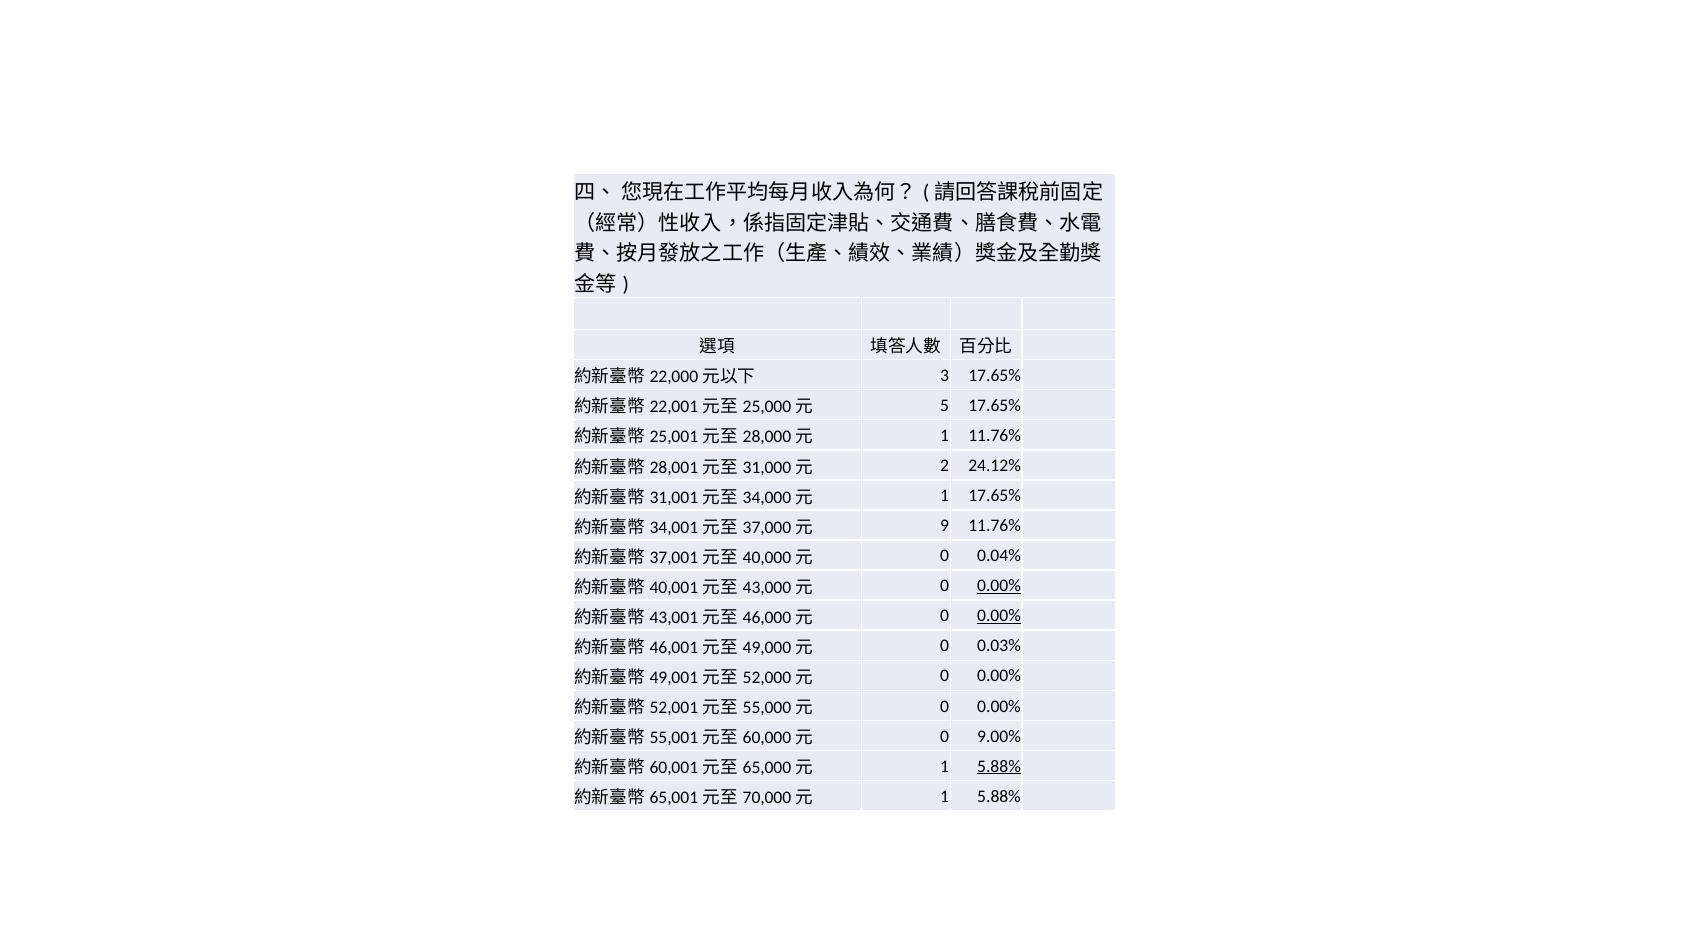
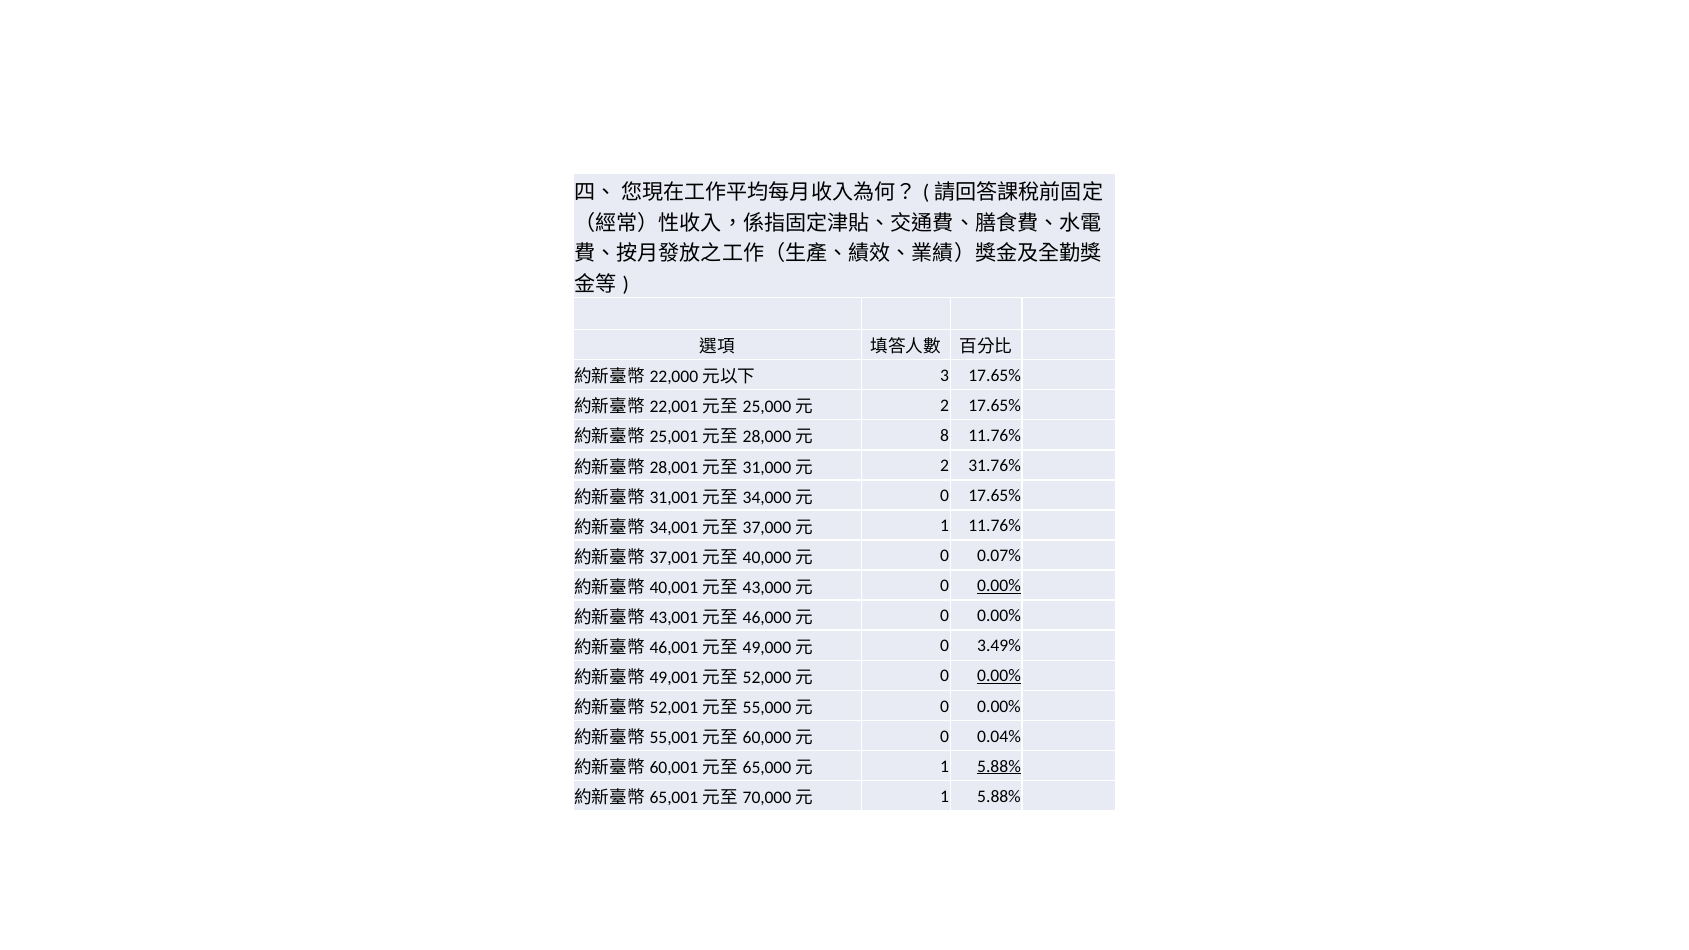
5: 5 -> 2 (945, 406)
1: 1 -> 8 (945, 436)
24.12%: 24.12% -> 31.76% (995, 466)
1: 1 -> 0 (945, 496)
9: 9 -> 1 (945, 526)
0.04%: 0.04% -> 0.07% (999, 556)
0.00% underline: present -> none (999, 616)
0.03%: 0.03% -> 3.49% (999, 646)
0.00% underline: none -> present (999, 676)
9.00%: 9.00% -> 0.04% (999, 736)
